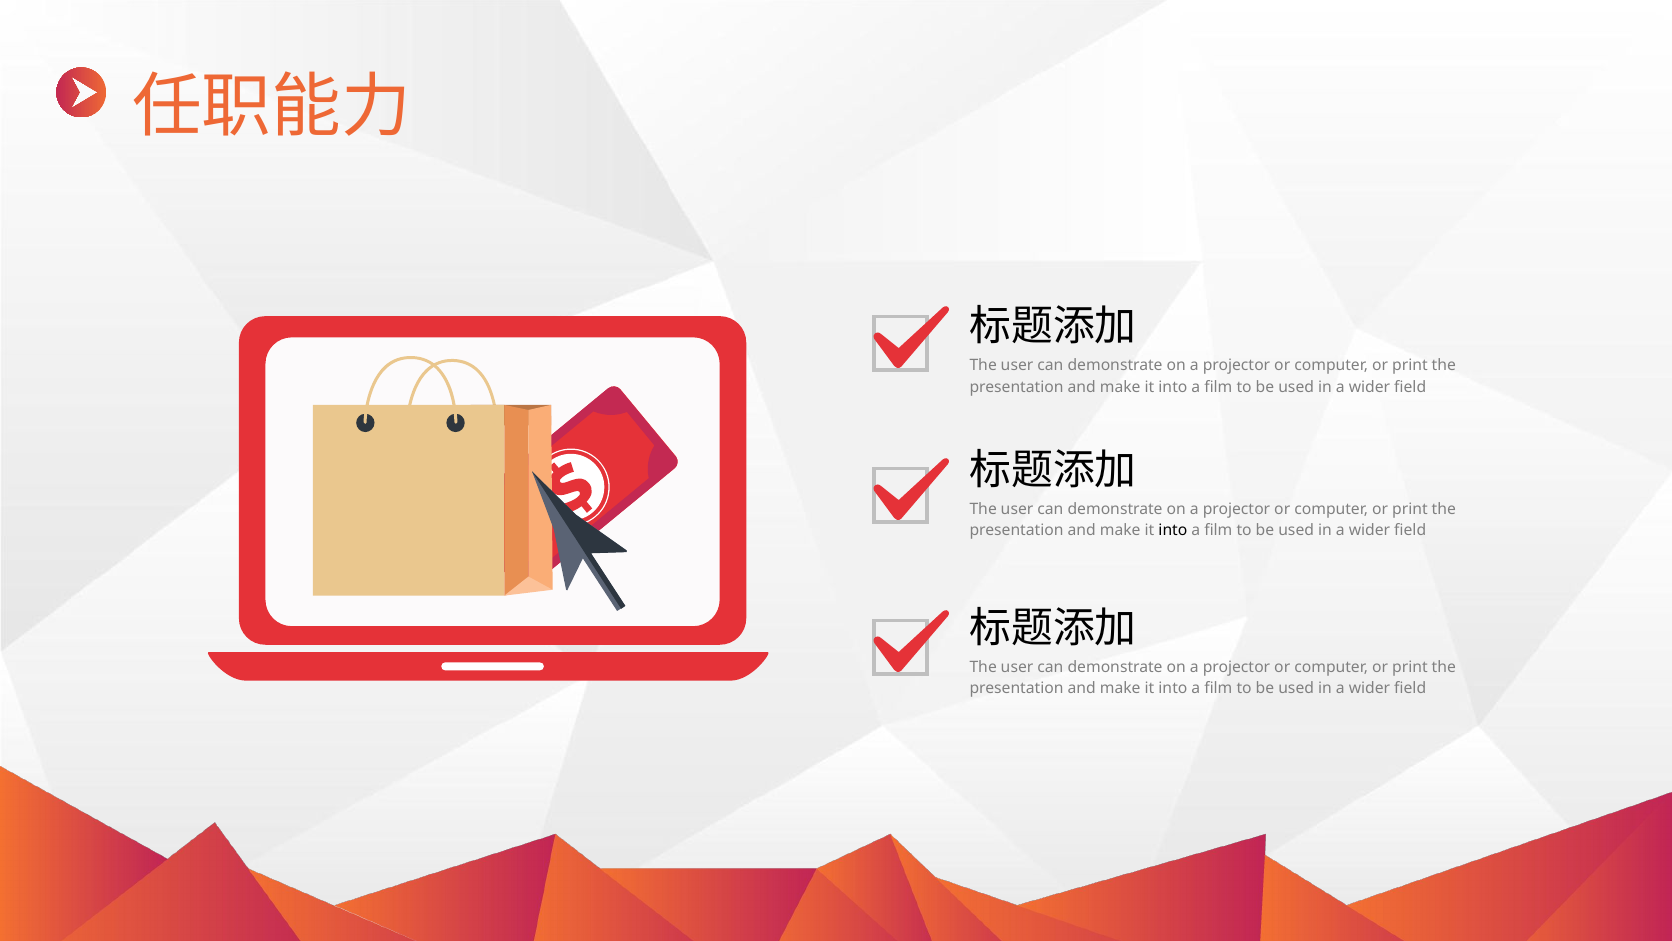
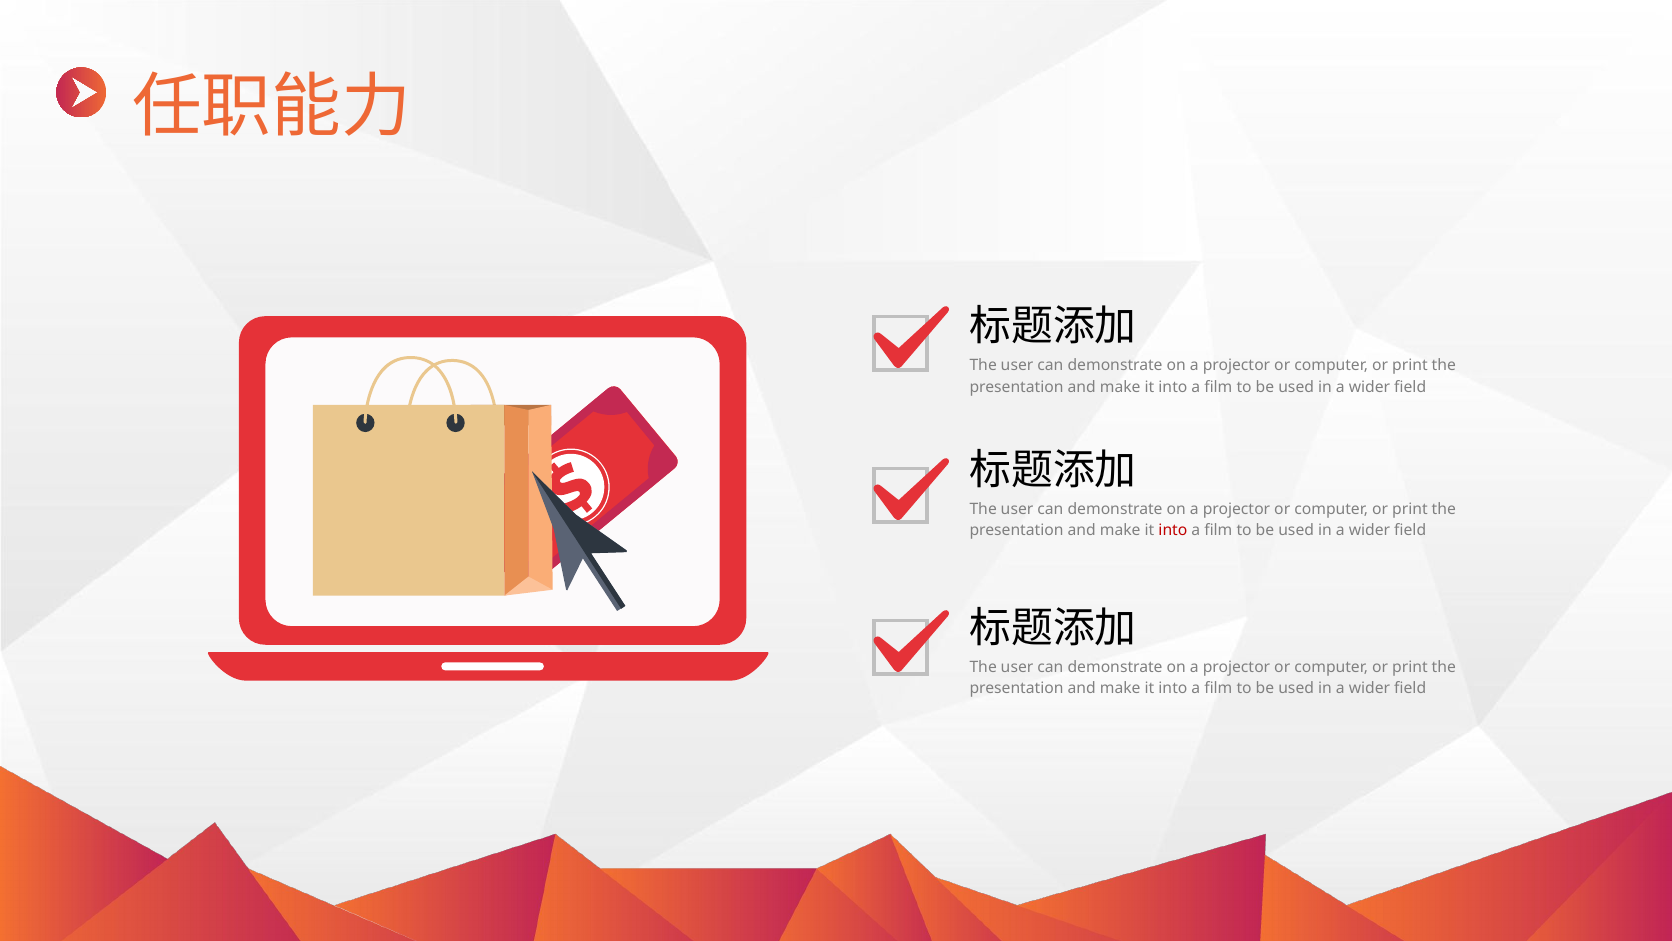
into colour: black -> red (1173, 531)
